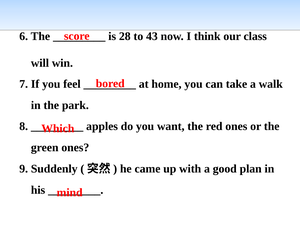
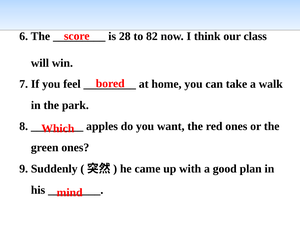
43: 43 -> 82 (152, 36)
